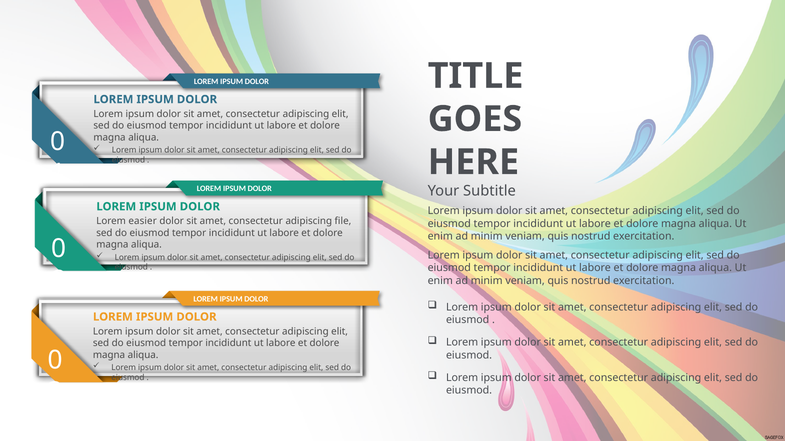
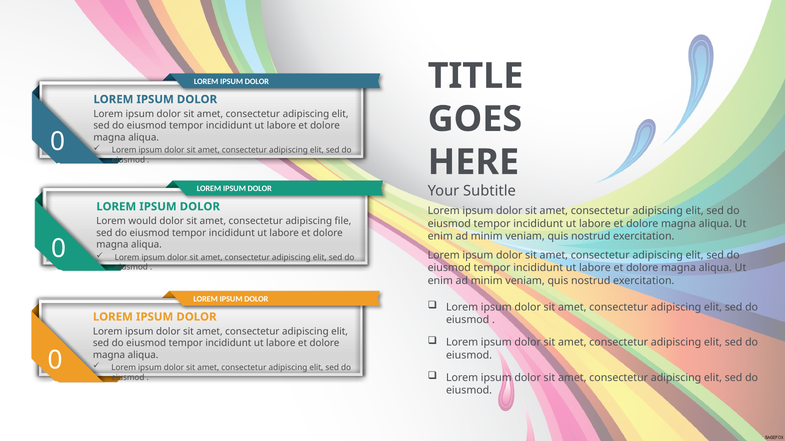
easier: easier -> would (143, 221)
